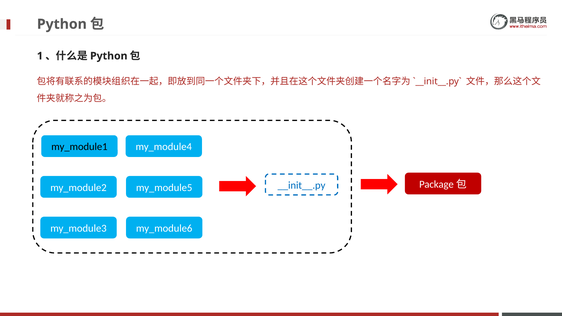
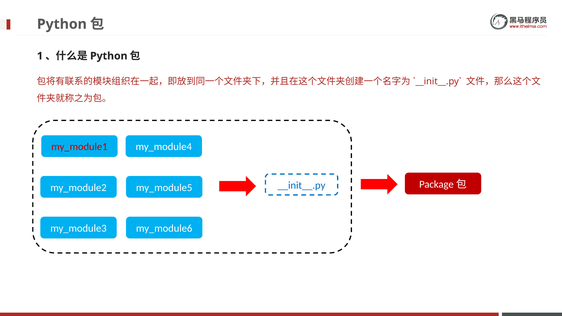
my_module1 colour: black -> red (79, 147)
